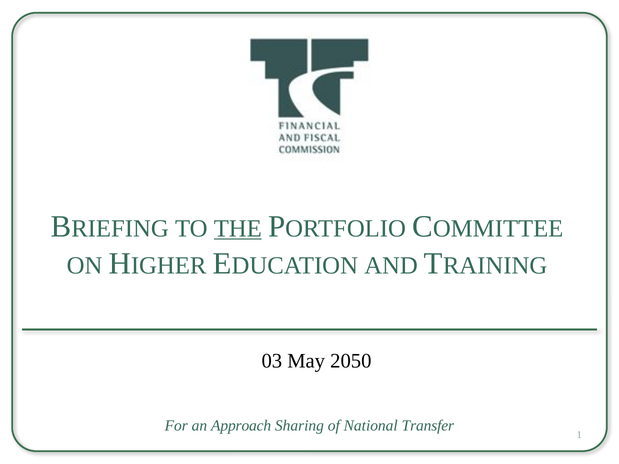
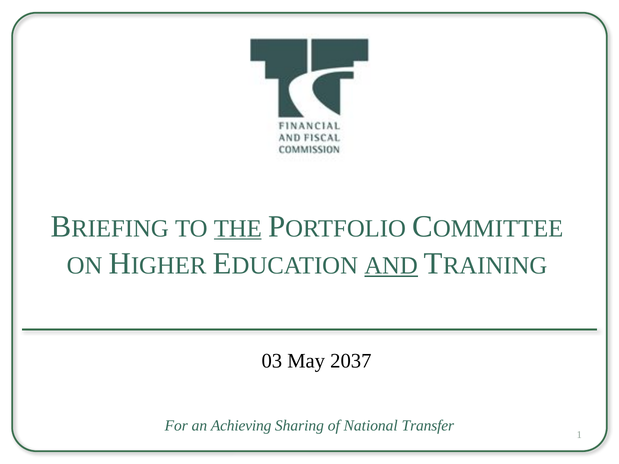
AND underline: none -> present (391, 266)
2050: 2050 -> 2037 (351, 361)
Approach: Approach -> Achieving (241, 426)
